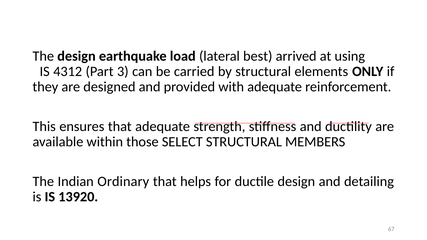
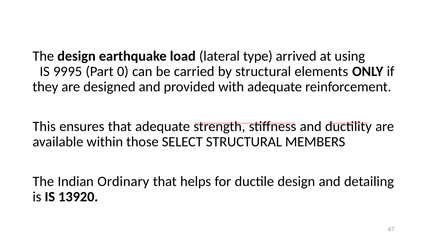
best: best -> type (258, 56)
4312: 4312 -> 9995 (68, 72)
3: 3 -> 0 (123, 72)
